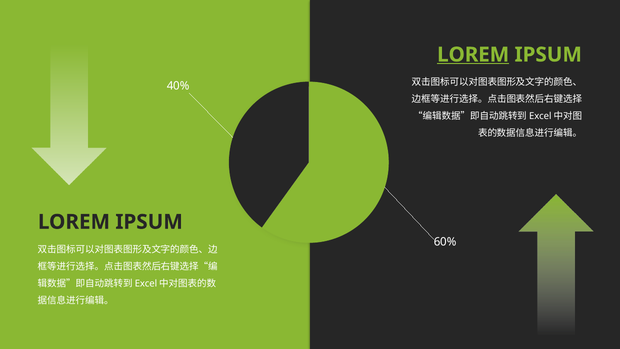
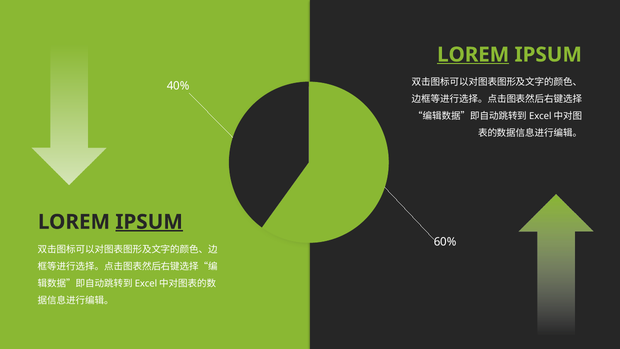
IPSUM underline: none -> present (149, 222)
